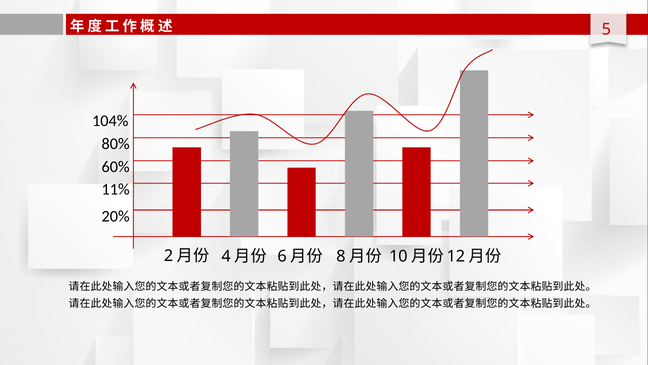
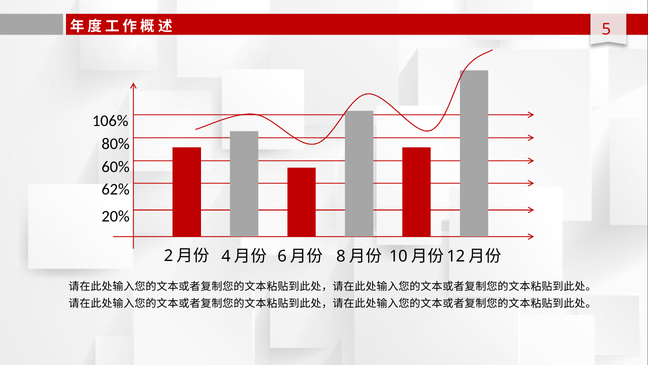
104%: 104% -> 106% (110, 121)
11%: 11% -> 62% (116, 189)
